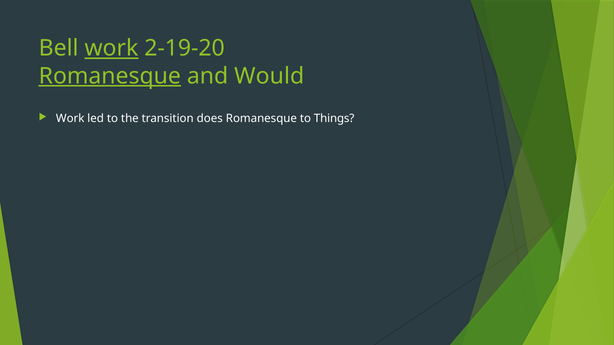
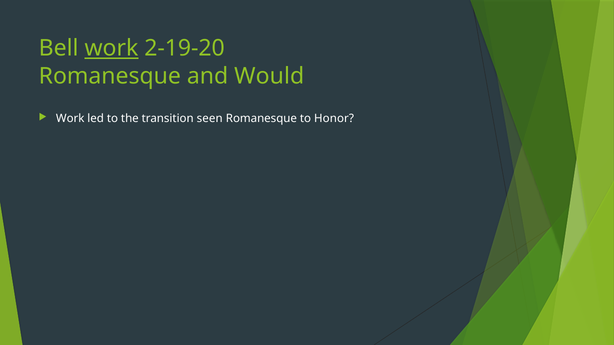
Romanesque underline: present -> none (110, 76)
does: does -> seen (210, 119)
Things: Things -> Honor (334, 119)
